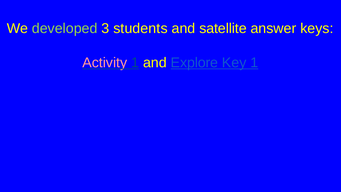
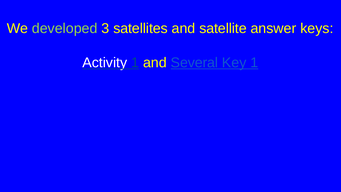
students: students -> satellites (141, 28)
Activity colour: pink -> white (105, 63)
Explore: Explore -> Several (194, 63)
